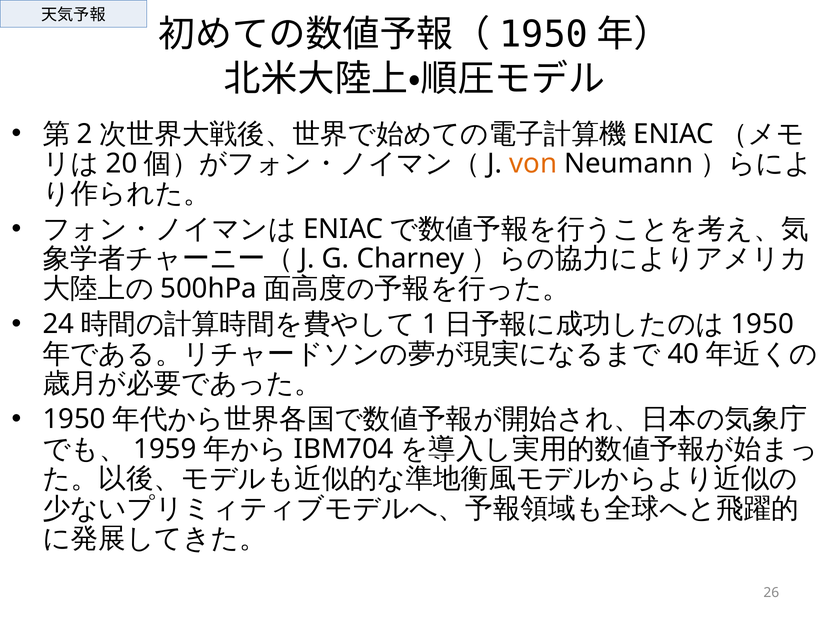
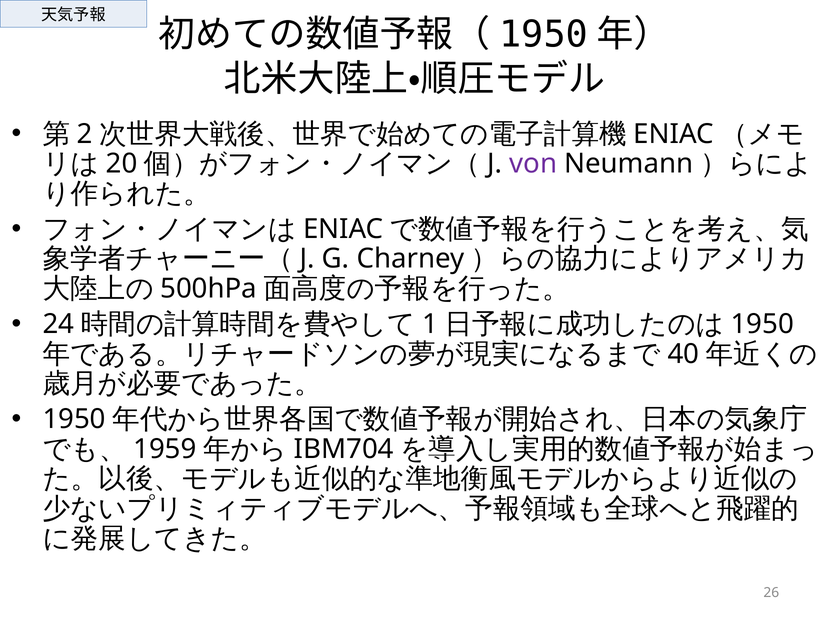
von colour: orange -> purple (533, 164)
